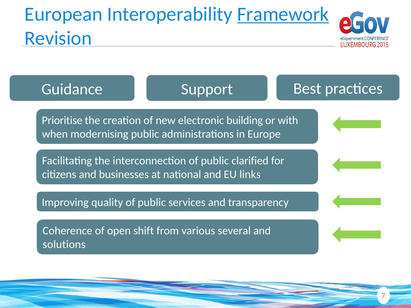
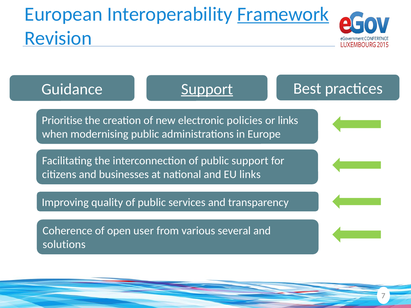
Support underline: none -> present (207, 89)
building: building -> policies (245, 120)
or with: with -> links (288, 120)
public clarified: clarified -> support (250, 161)
shift: shift -> user (144, 231)
